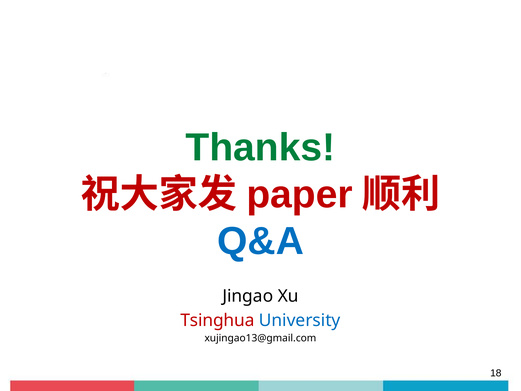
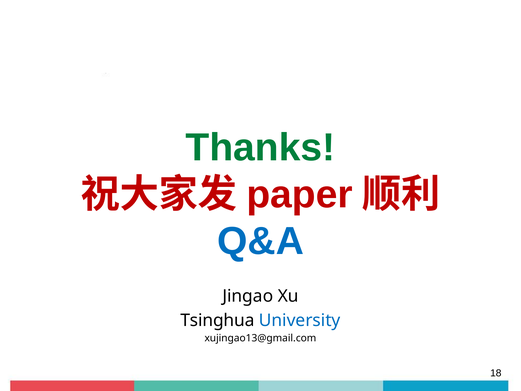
Tsinghua colour: red -> black (217, 320)
